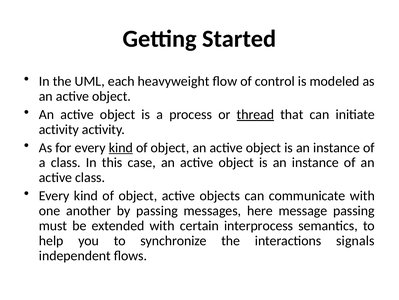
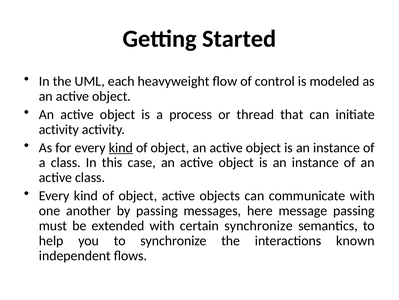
thread underline: present -> none (255, 114)
certain interprocess: interprocess -> synchronize (258, 225)
signals: signals -> known (355, 240)
